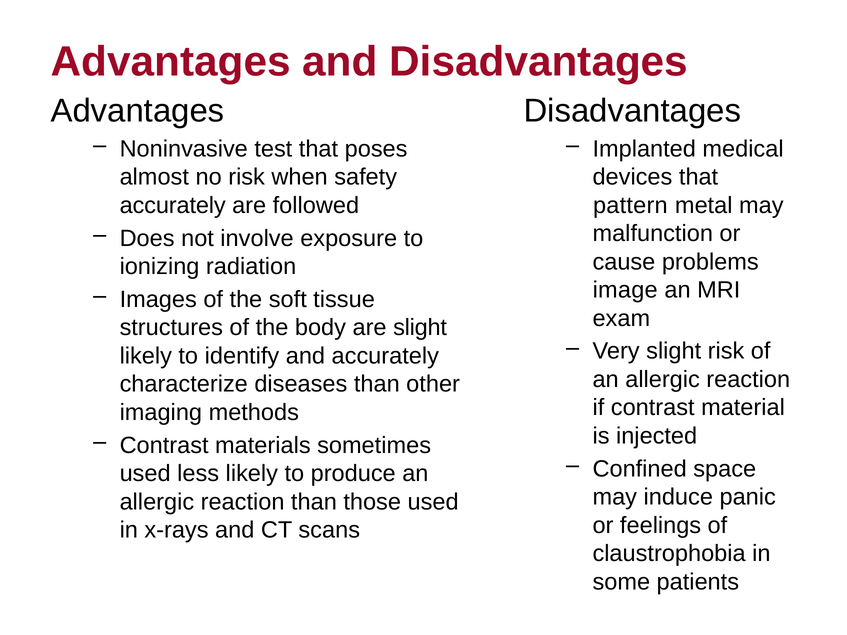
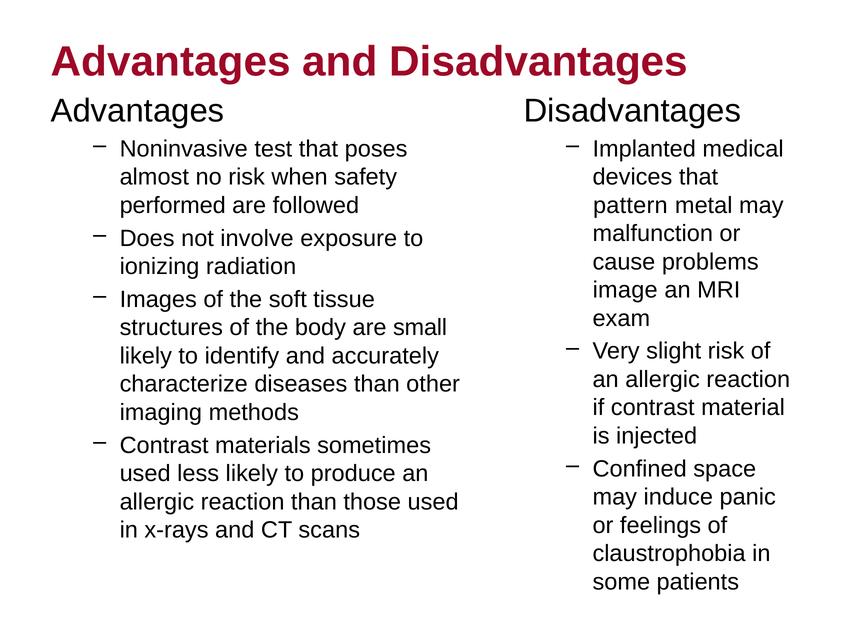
accurately: accurately -> performed (173, 205)
are slight: slight -> small (420, 328)
